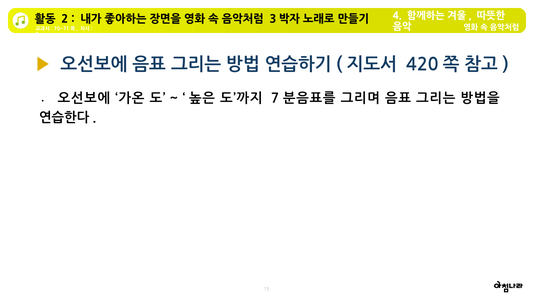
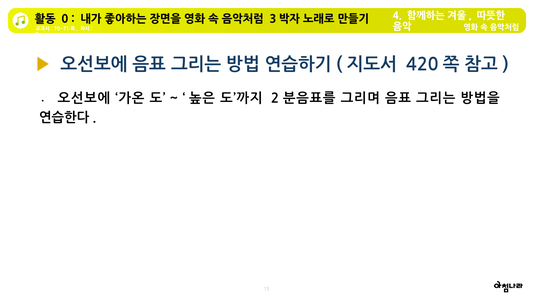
2: 2 -> 0 (65, 19)
7: 7 -> 2 (275, 98)
